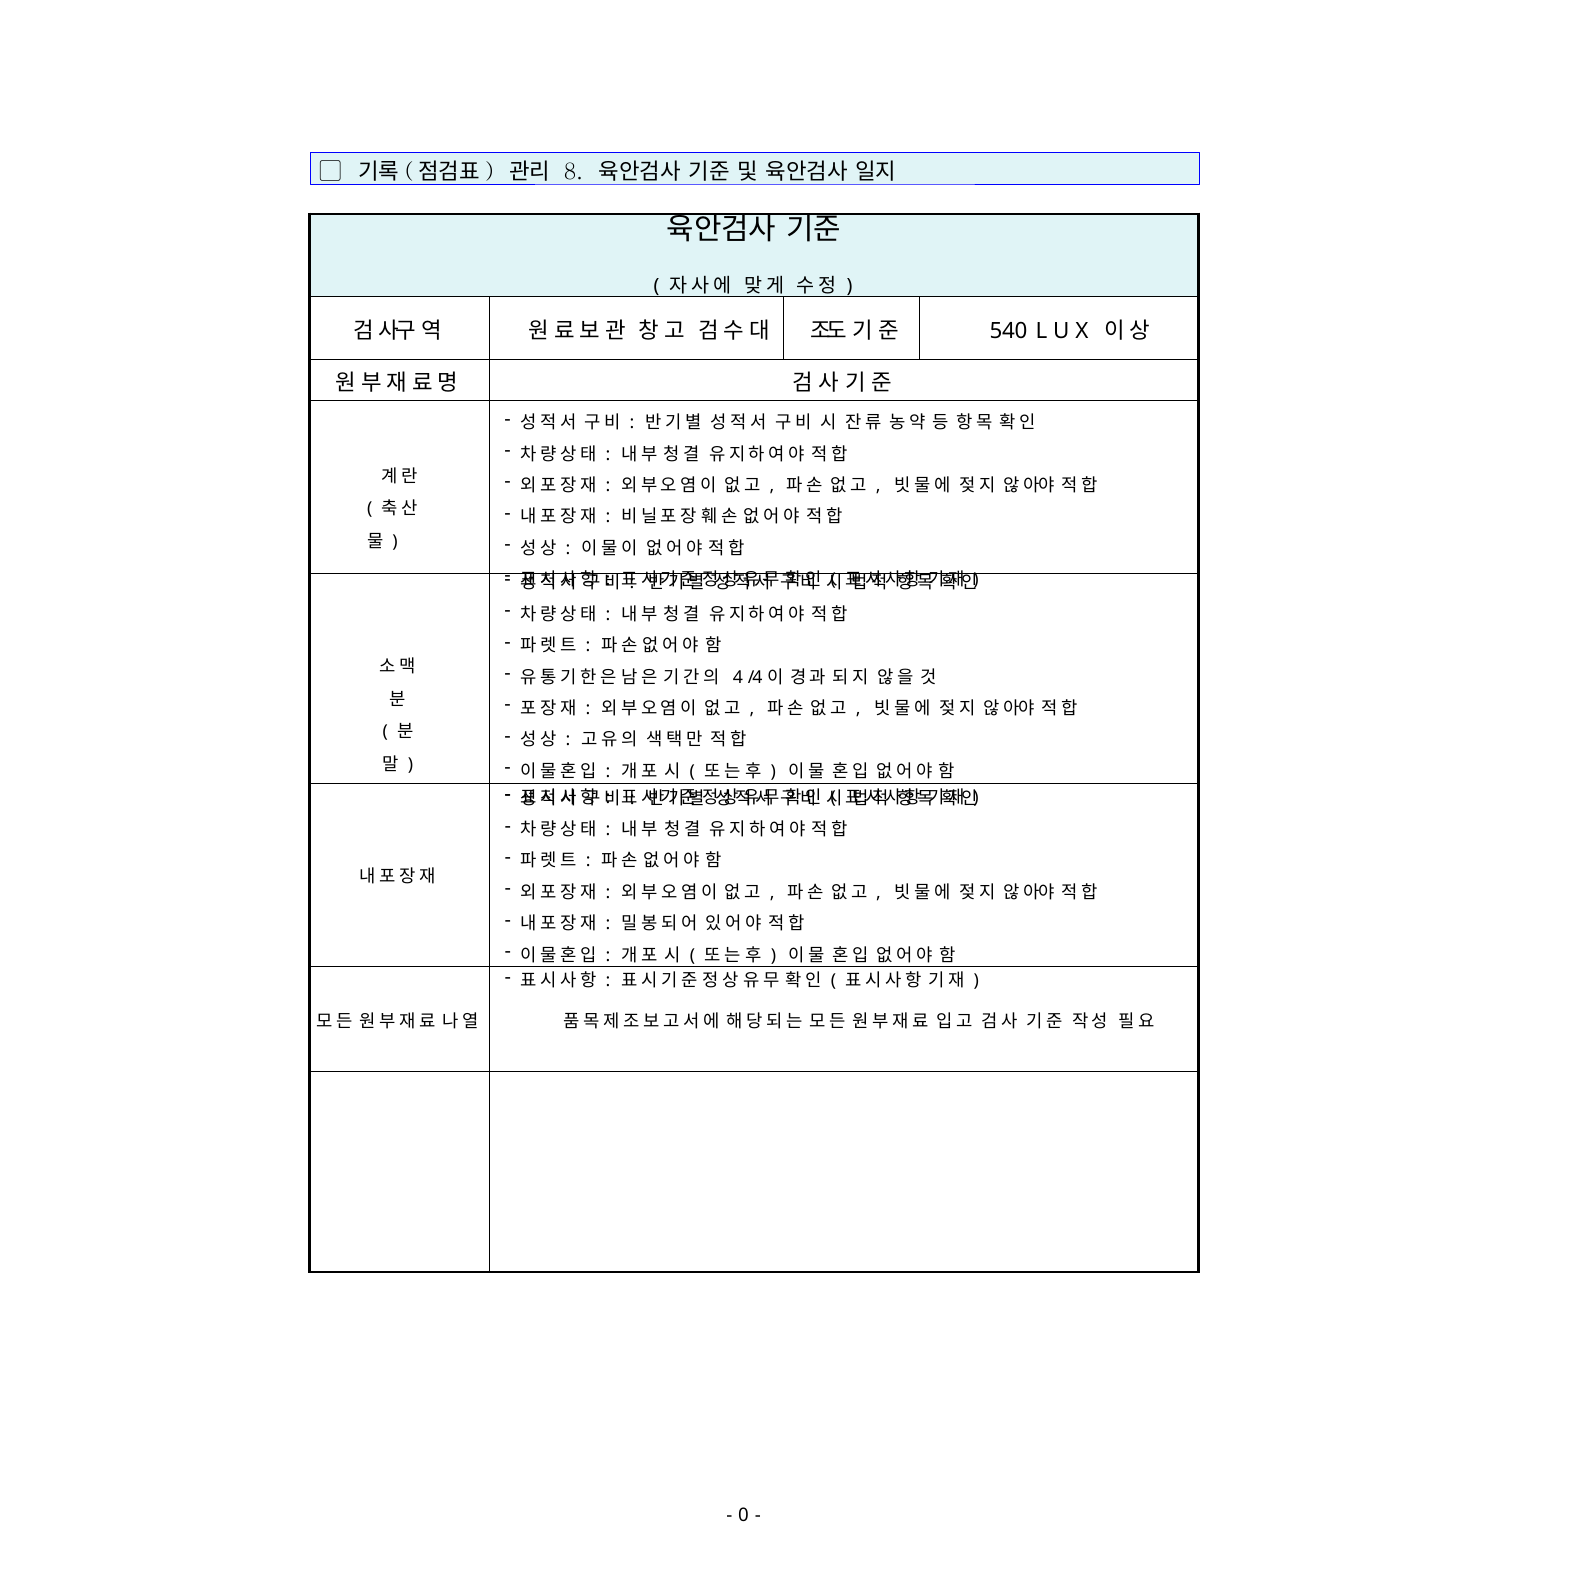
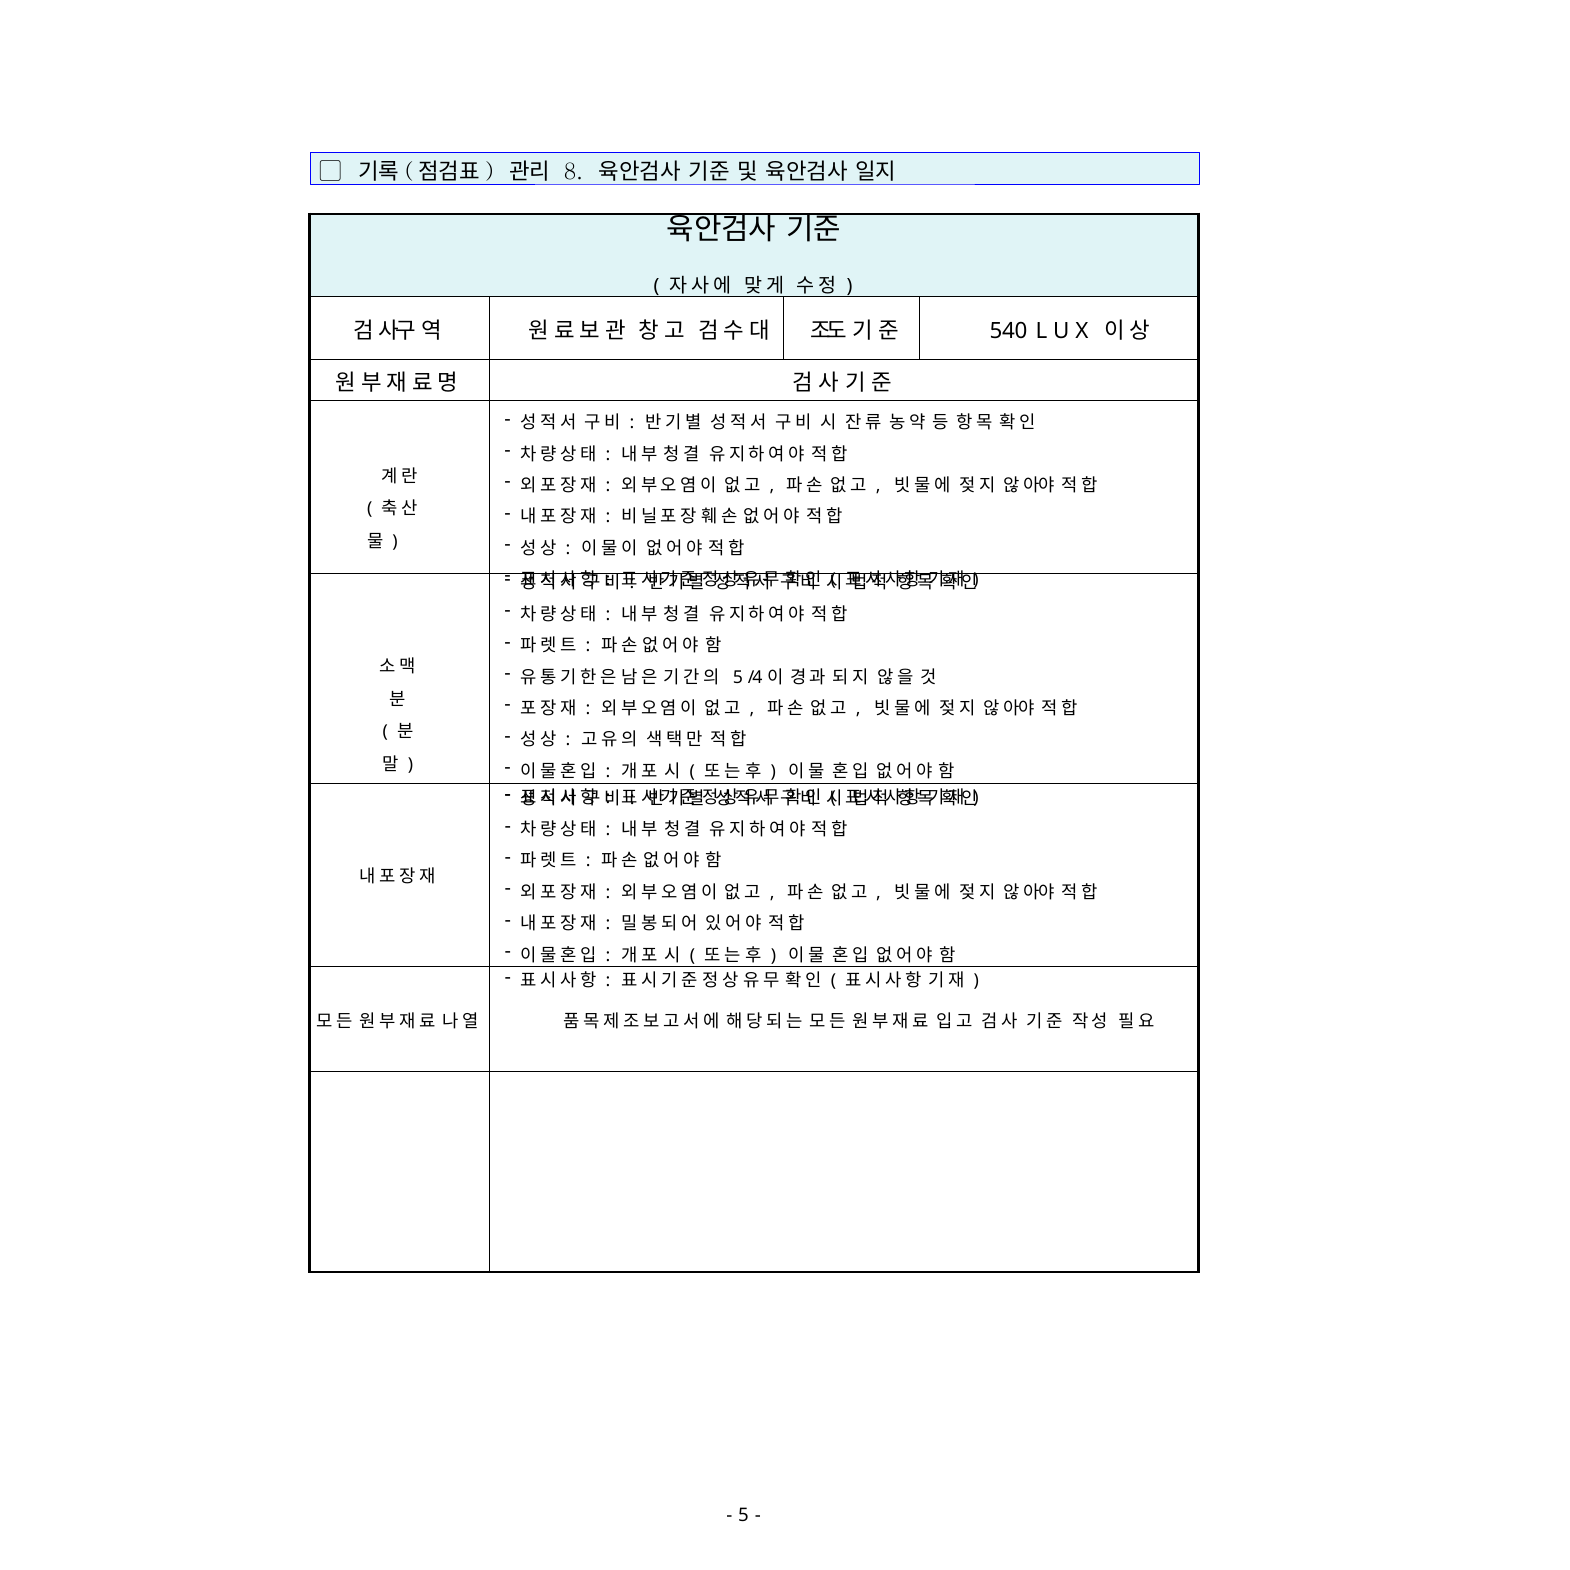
4: 4 -> 5 (738, 677)
0: 0 -> 5 (744, 1515)
